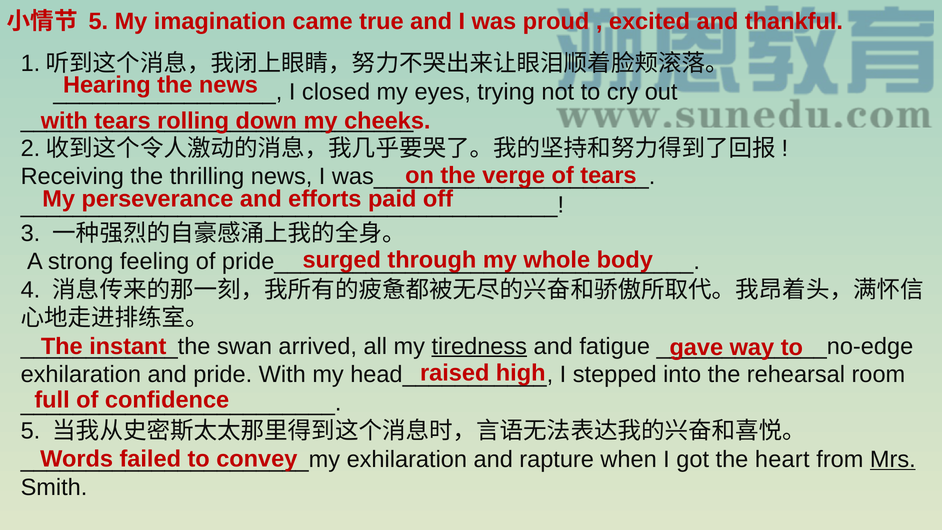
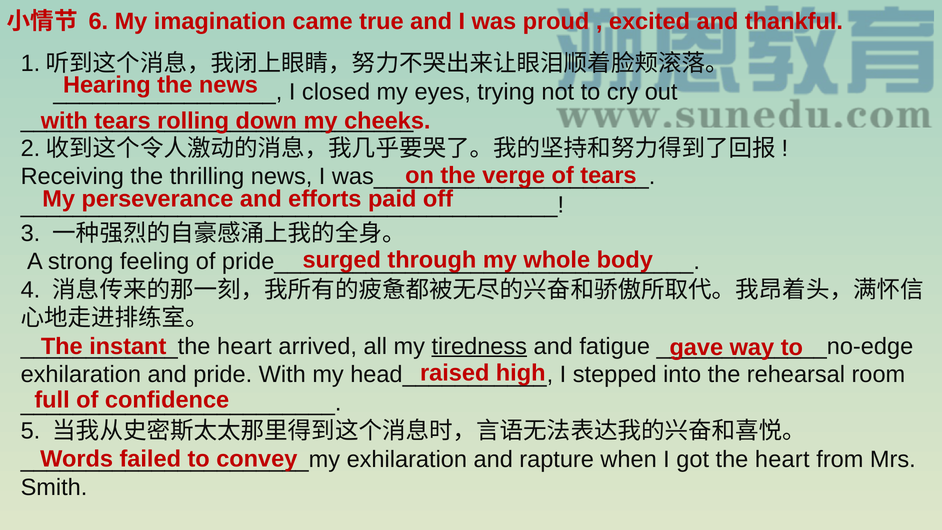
5: 5 -> 6 (98, 22)
swan: swan -> heart (244, 346)
Mrs underline: present -> none (893, 459)
